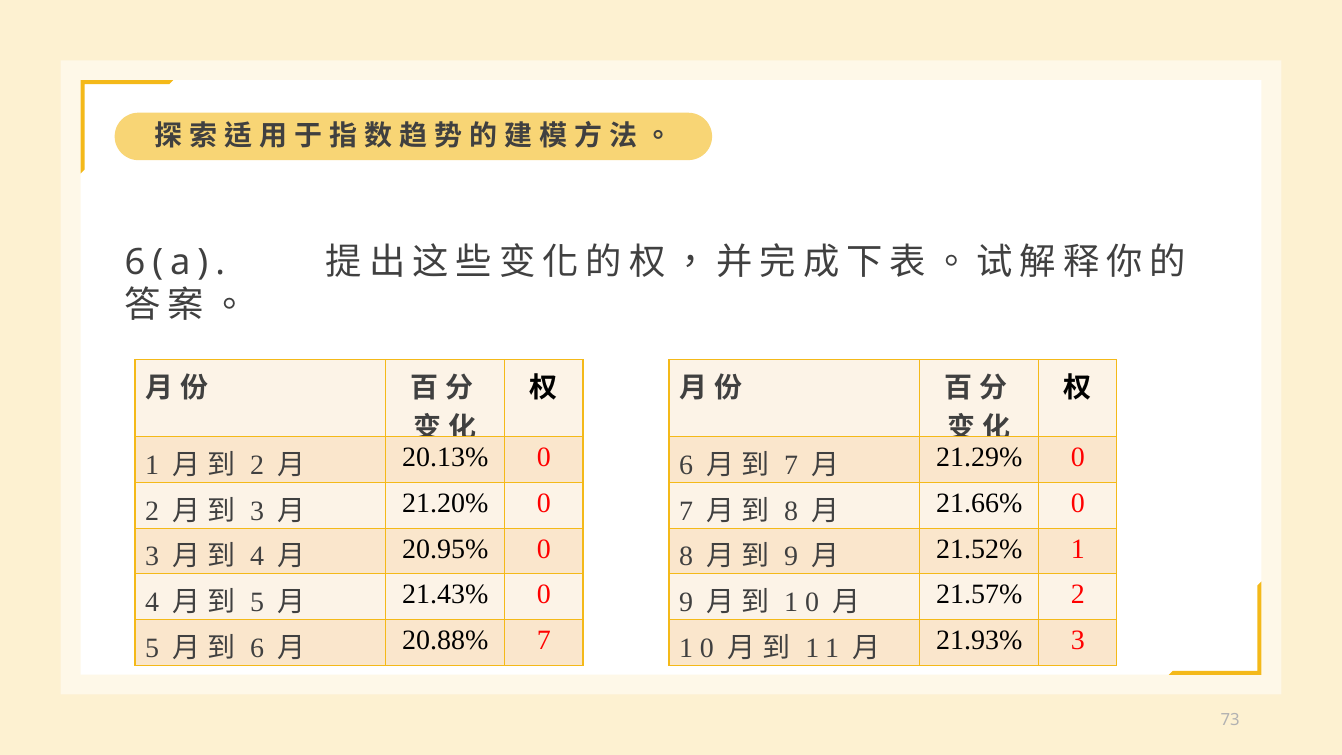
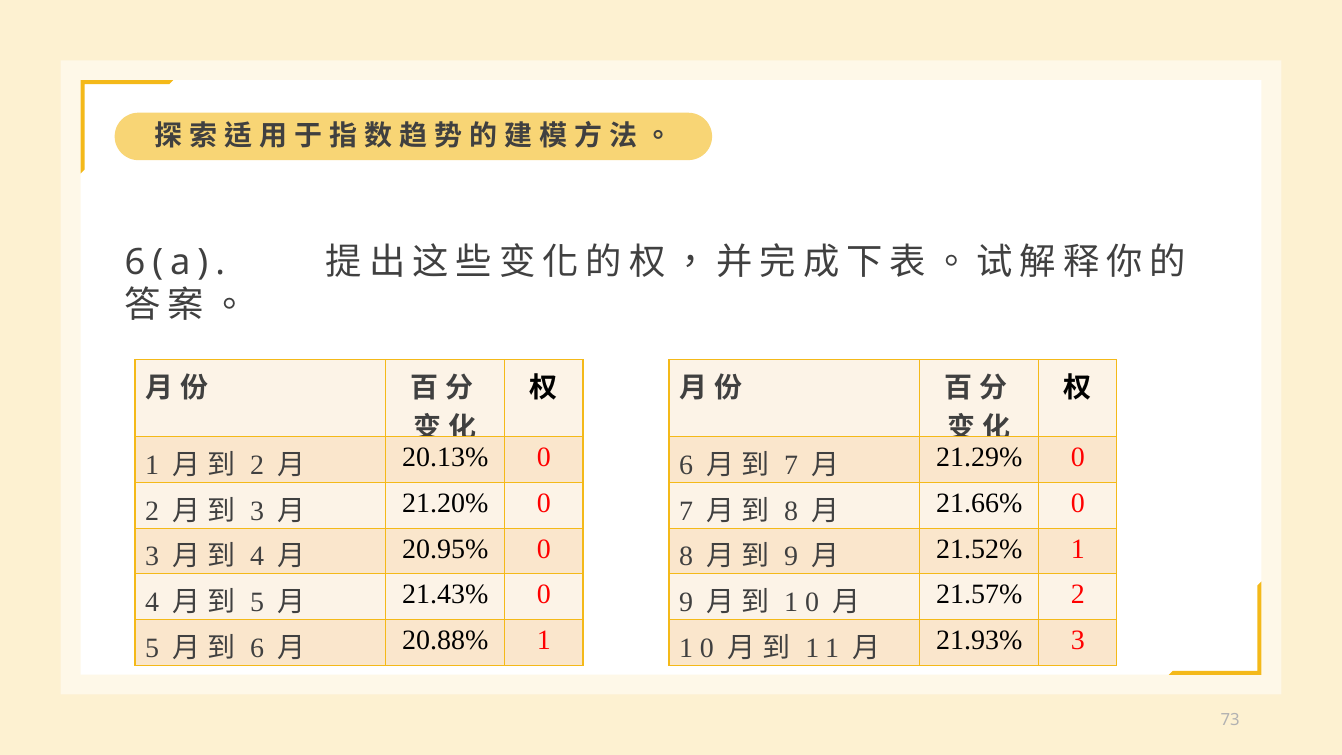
20.88% 7: 7 -> 1 (544, 640)
